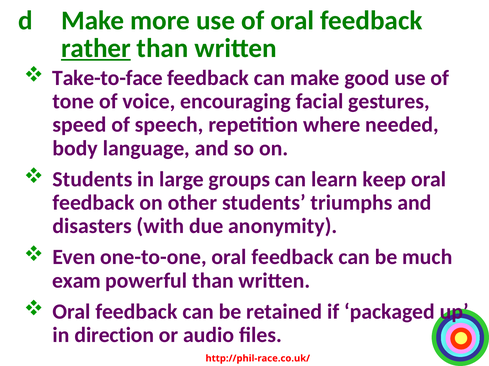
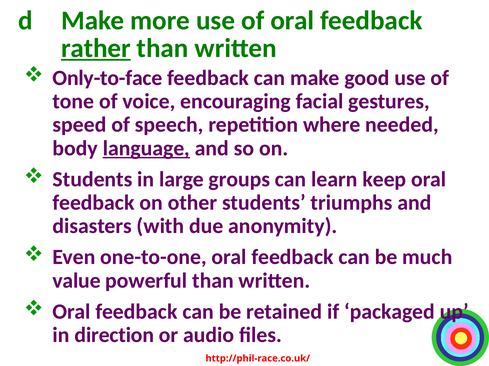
Take-to-face: Take-to-face -> Only-to-face (107, 78)
language underline: none -> present (146, 149)
exam: exam -> value (77, 281)
